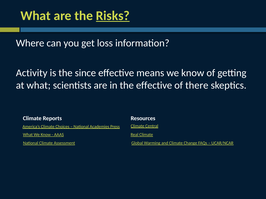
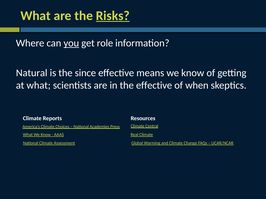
you underline: none -> present (71, 43)
loss: loss -> role (105, 43)
Activity: Activity -> Natural (32, 73)
there: there -> when (197, 86)
